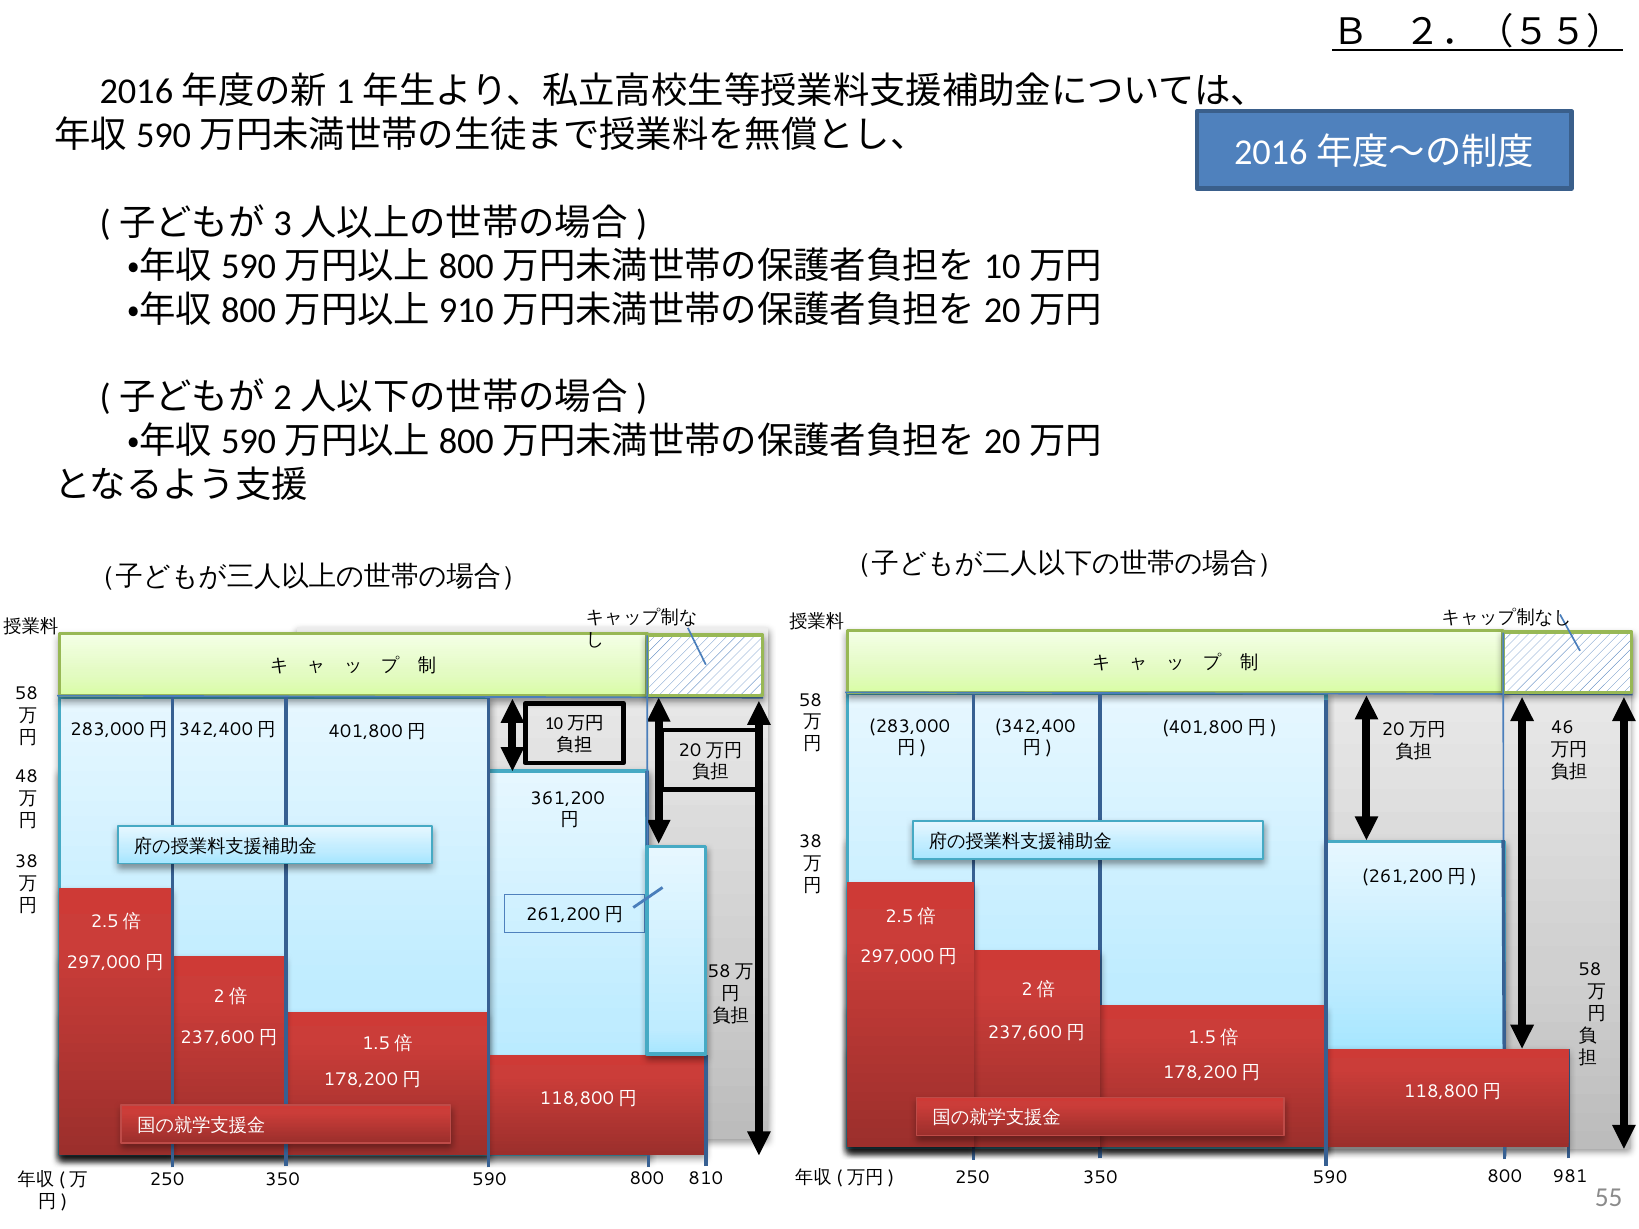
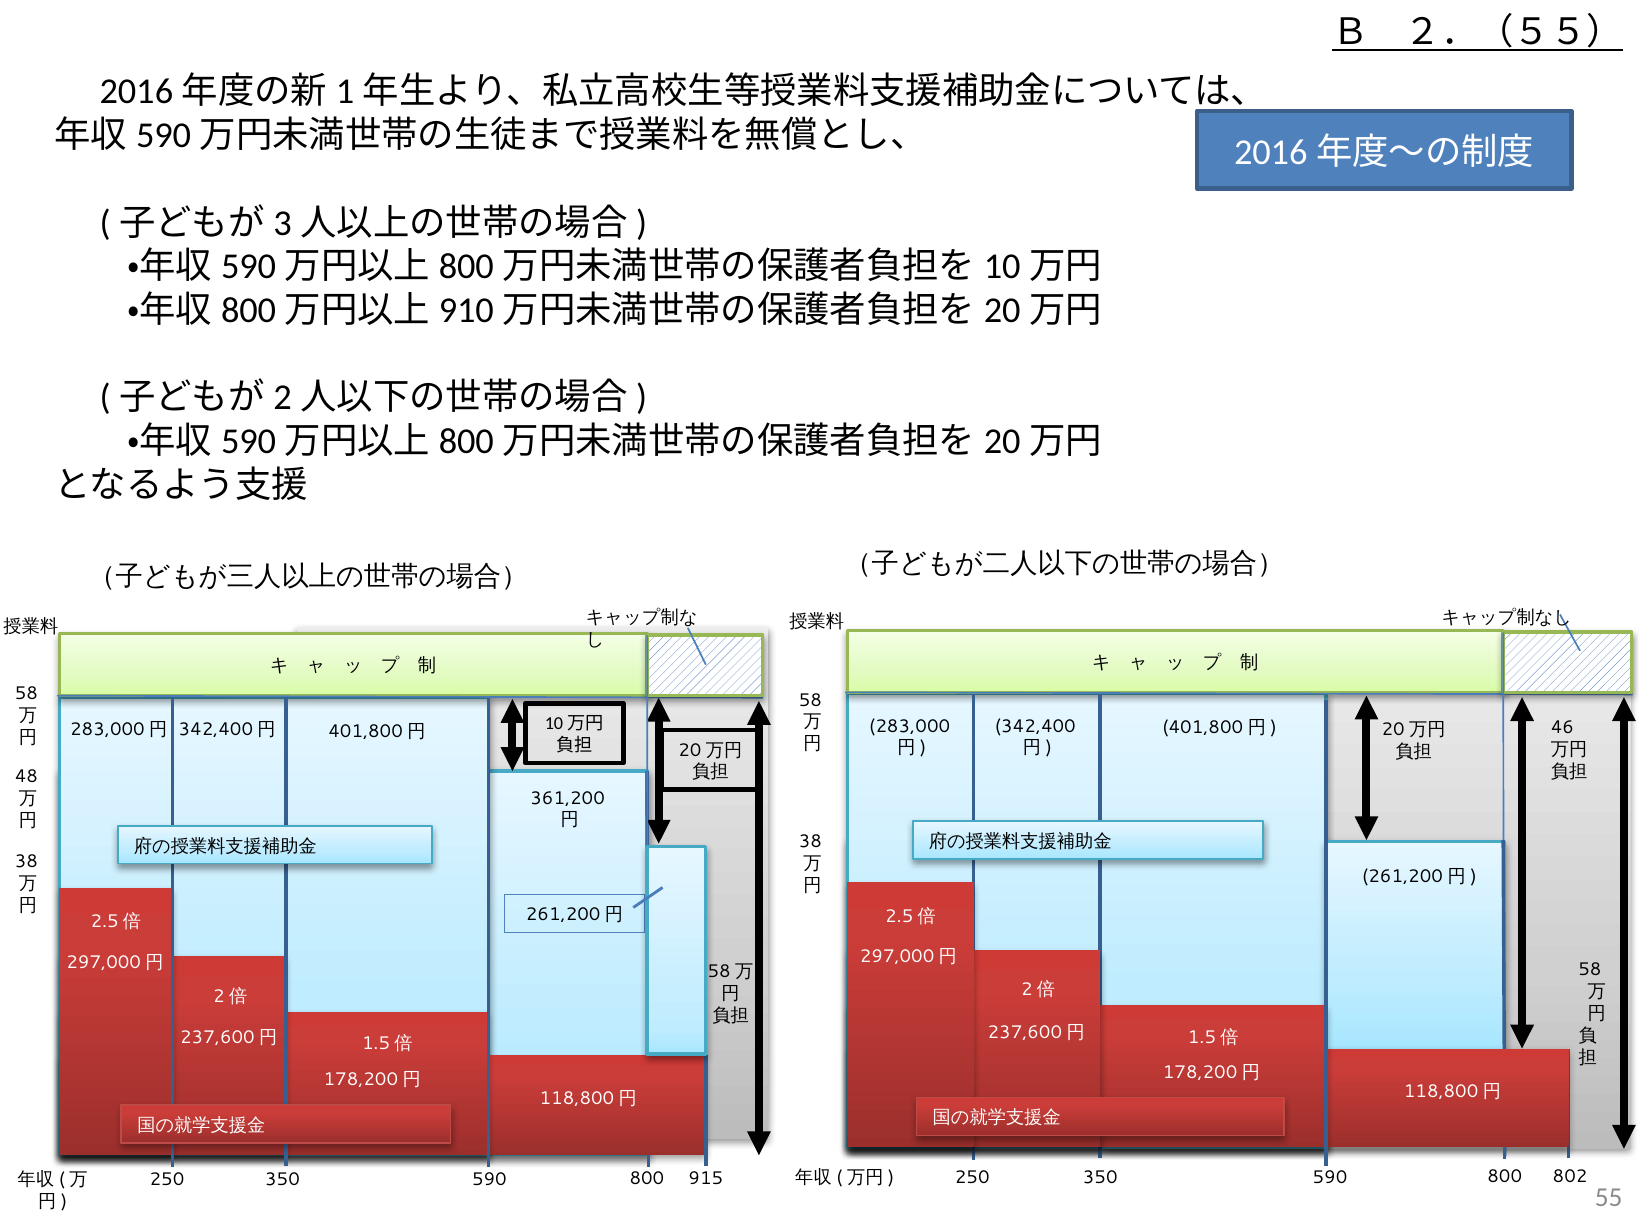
981: 981 -> 802 (1570, 1177)
810: 810 -> 915 (706, 1179)
